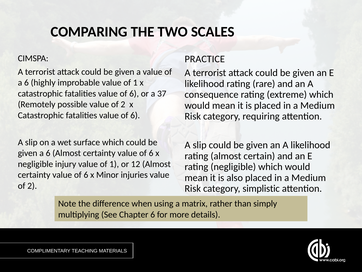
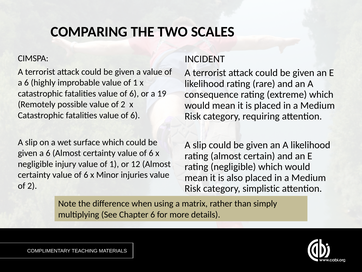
PRACTICE: PRACTICE -> INCIDENT (205, 59)
37: 37 -> 19 (162, 93)
